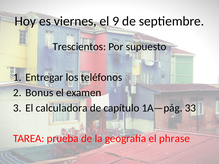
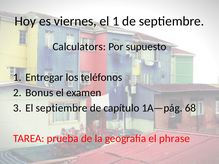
el 9: 9 -> 1 (116, 21)
Trescientos: Trescientos -> Calculators (79, 47)
El calculadora: calculadora -> septiembre (62, 108)
33: 33 -> 68 (190, 108)
